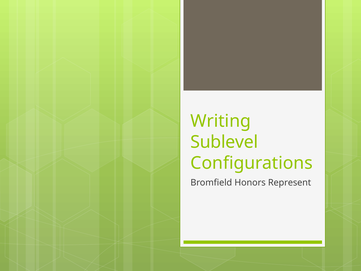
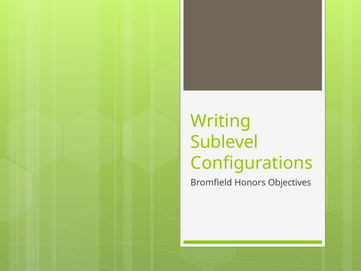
Represent: Represent -> Objectives (290, 182)
